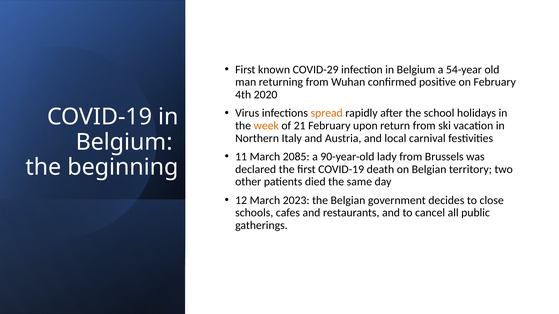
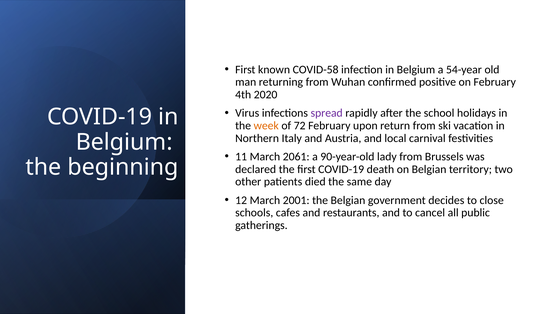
COVID-29: COVID-29 -> COVID-58 (316, 70)
spread colour: orange -> purple (327, 113)
21: 21 -> 72 (300, 126)
2085: 2085 -> 2061 (296, 157)
2023: 2023 -> 2001 (296, 200)
